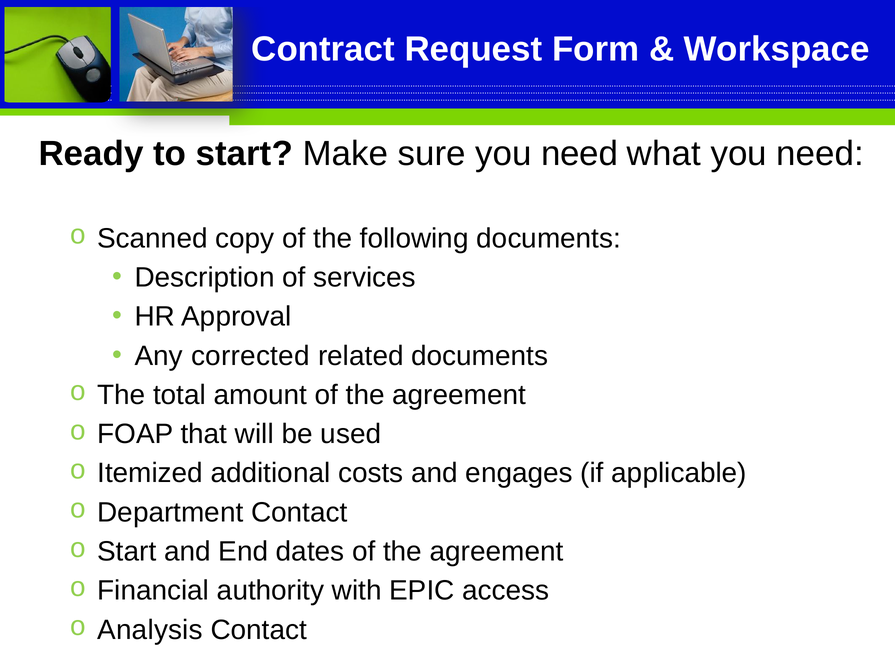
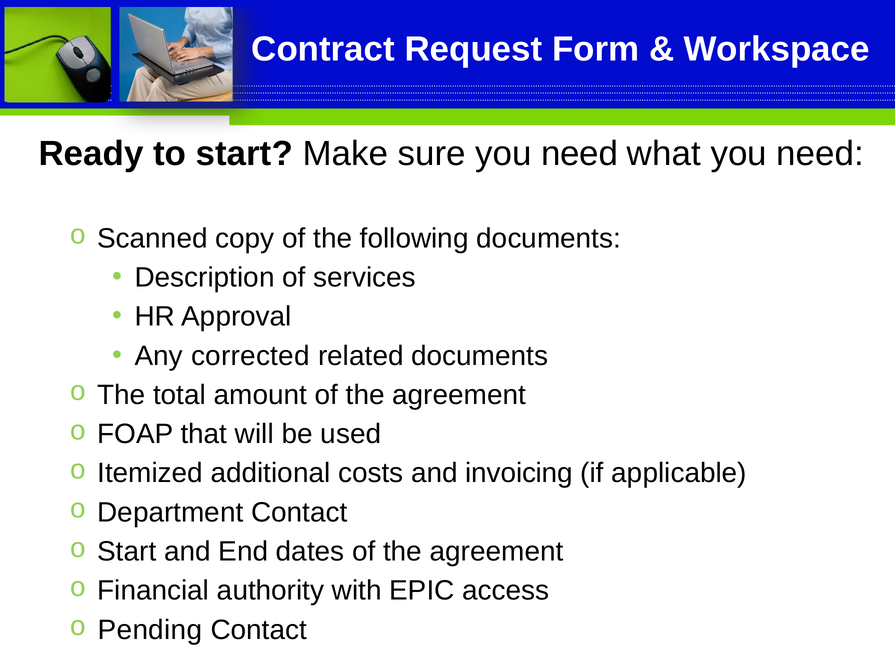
engages: engages -> invoicing (519, 473)
Analysis: Analysis -> Pending (150, 630)
